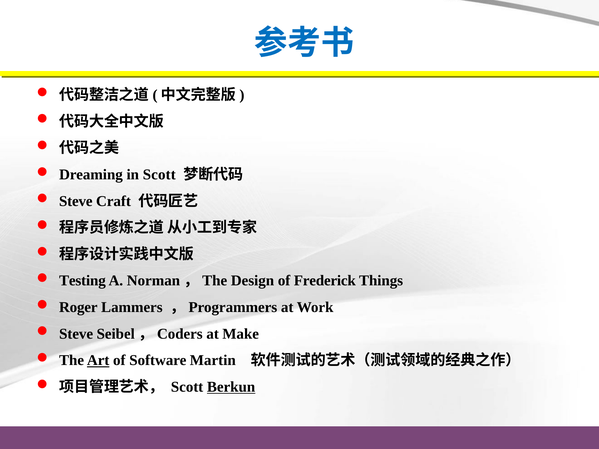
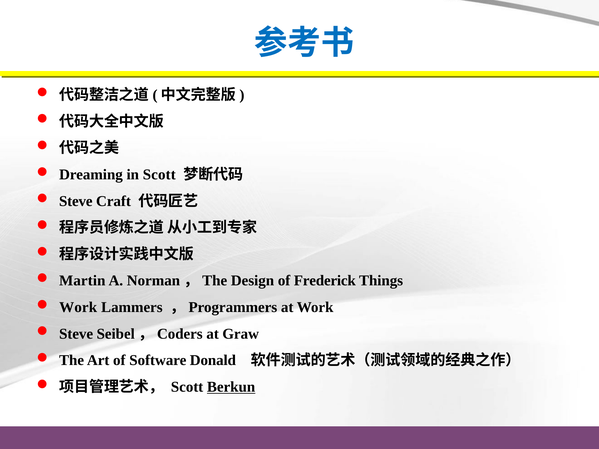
Testing: Testing -> Martin (82, 281)
Roger: Roger -> Work (78, 307)
Make: Make -> Graw (241, 334)
Art underline: present -> none (98, 361)
Martin: Martin -> Donald (213, 361)
